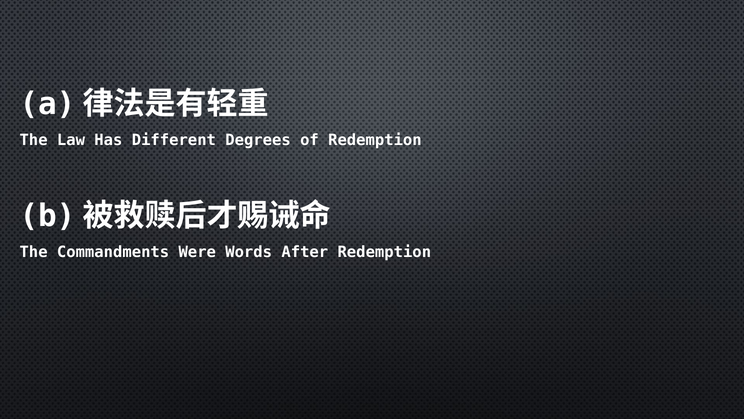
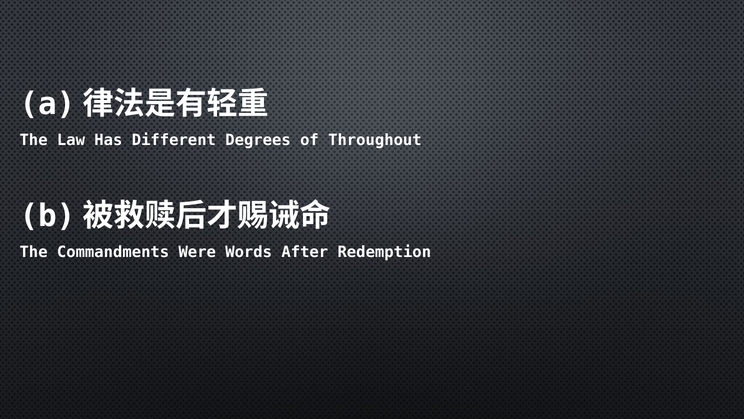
of Redemption: Redemption -> Throughout (375, 140)
